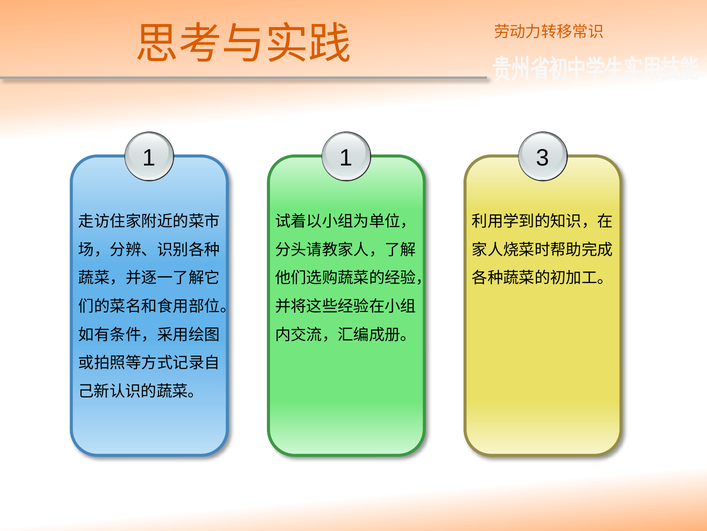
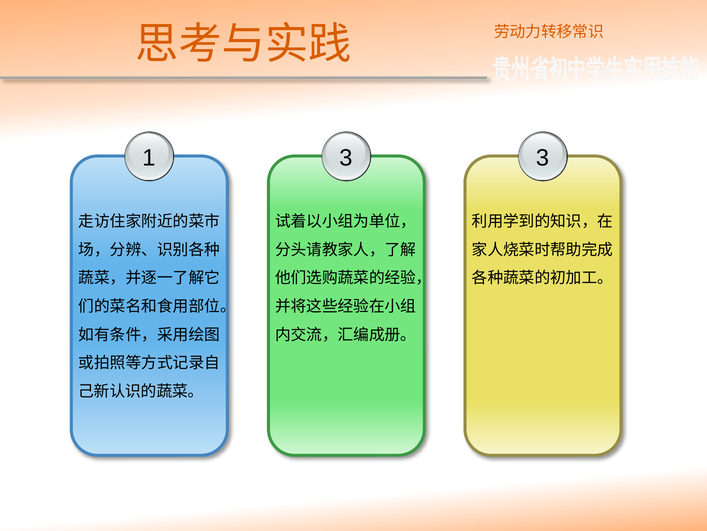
1 1: 1 -> 3 (346, 158)
